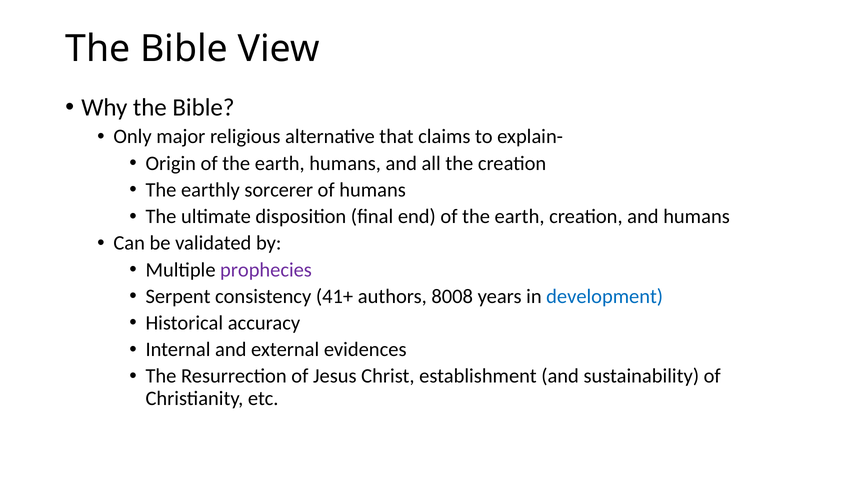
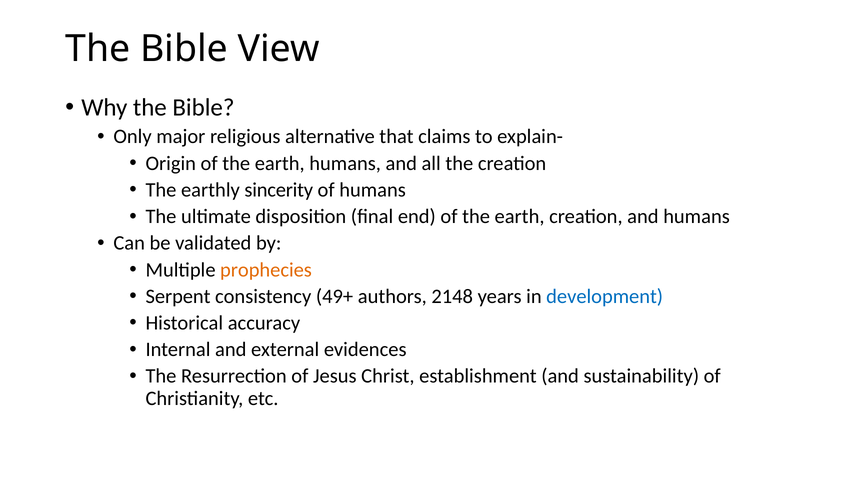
sorcerer: sorcerer -> sincerity (279, 190)
prophecies colour: purple -> orange (266, 269)
41+: 41+ -> 49+ (335, 296)
8008: 8008 -> 2148 (452, 296)
